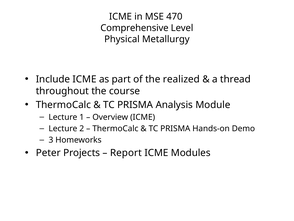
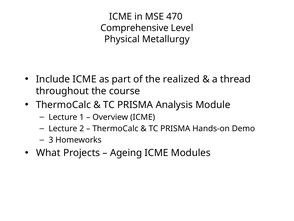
Peter: Peter -> What (48, 153)
Report: Report -> Ageing (126, 153)
